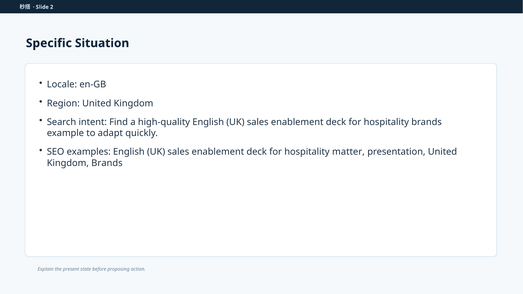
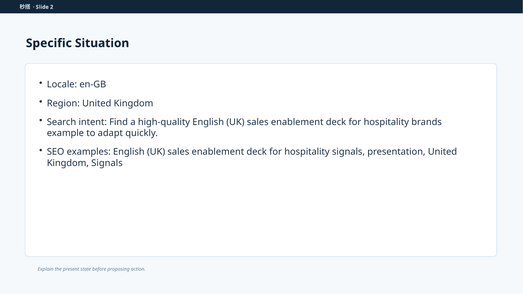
hospitality matter: matter -> signals (348, 152)
Kingdom Brands: Brands -> Signals (107, 163)
